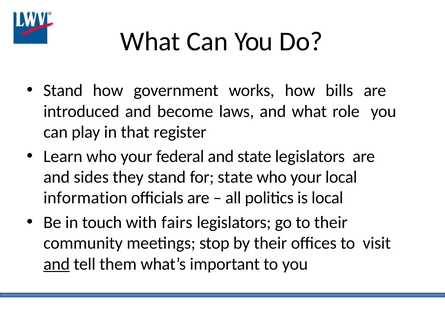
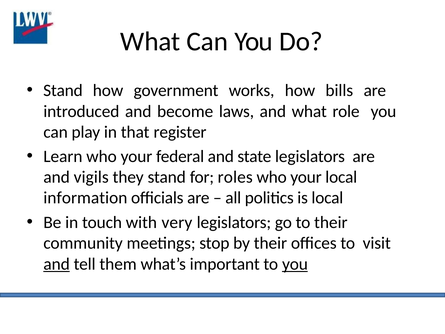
sides: sides -> vigils (91, 177)
for state: state -> roles (235, 177)
fairs: fairs -> very (177, 222)
you underline: none -> present (295, 264)
